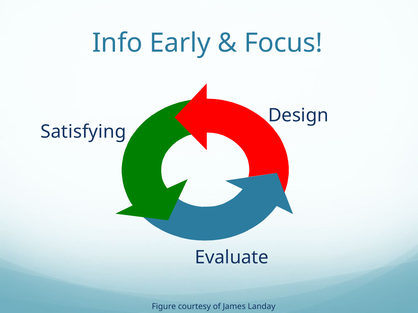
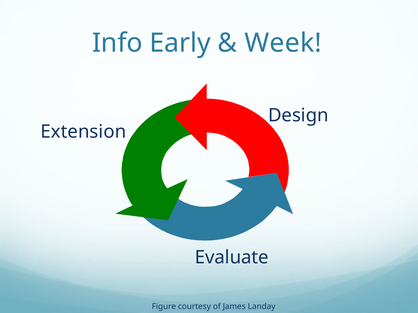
Focus: Focus -> Week (283, 43)
Satisfying: Satisfying -> Extension (83, 132)
